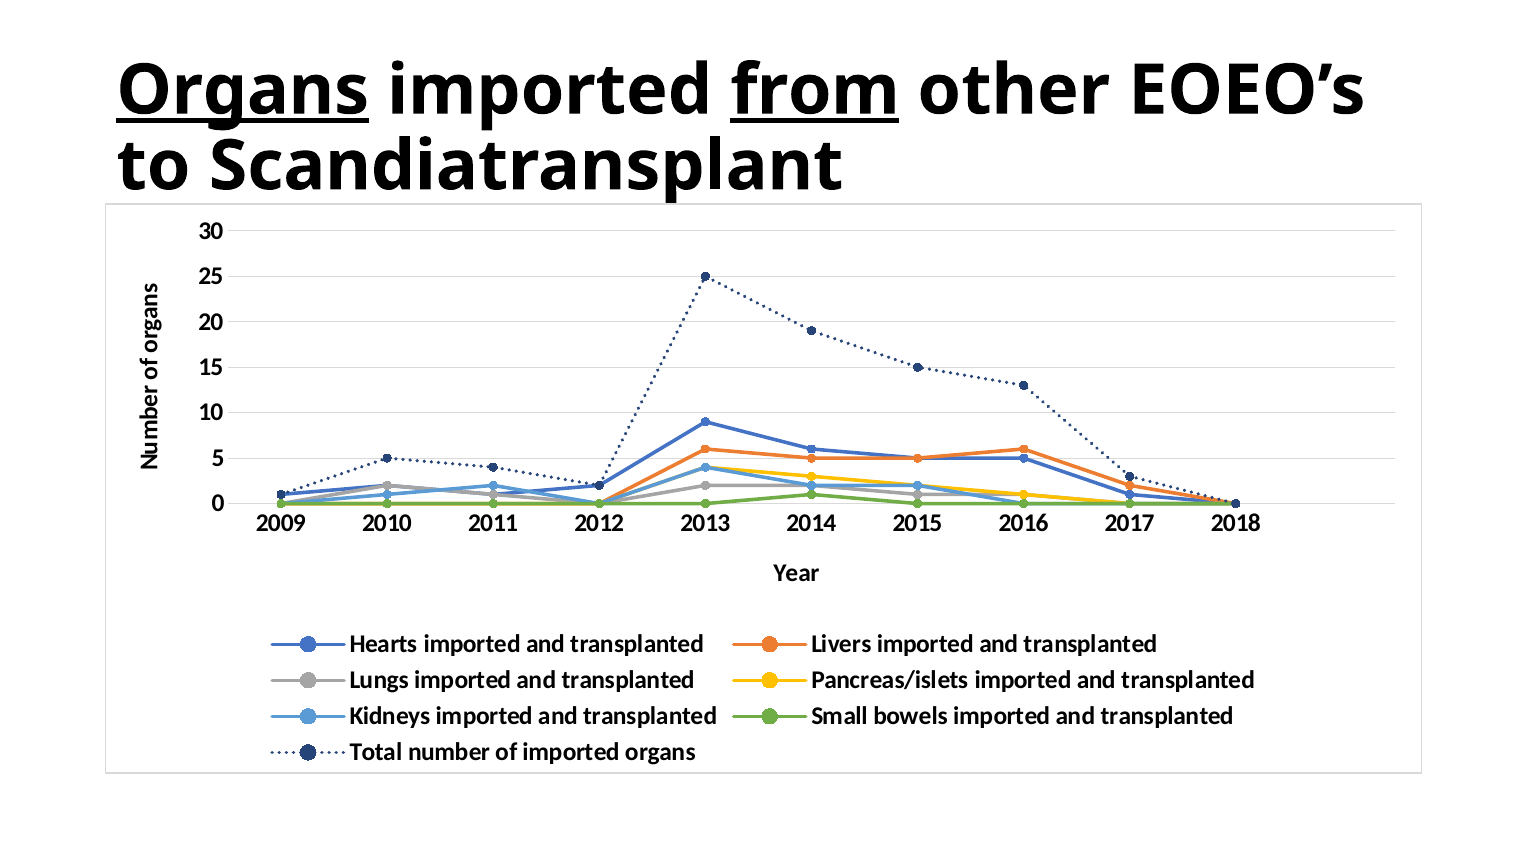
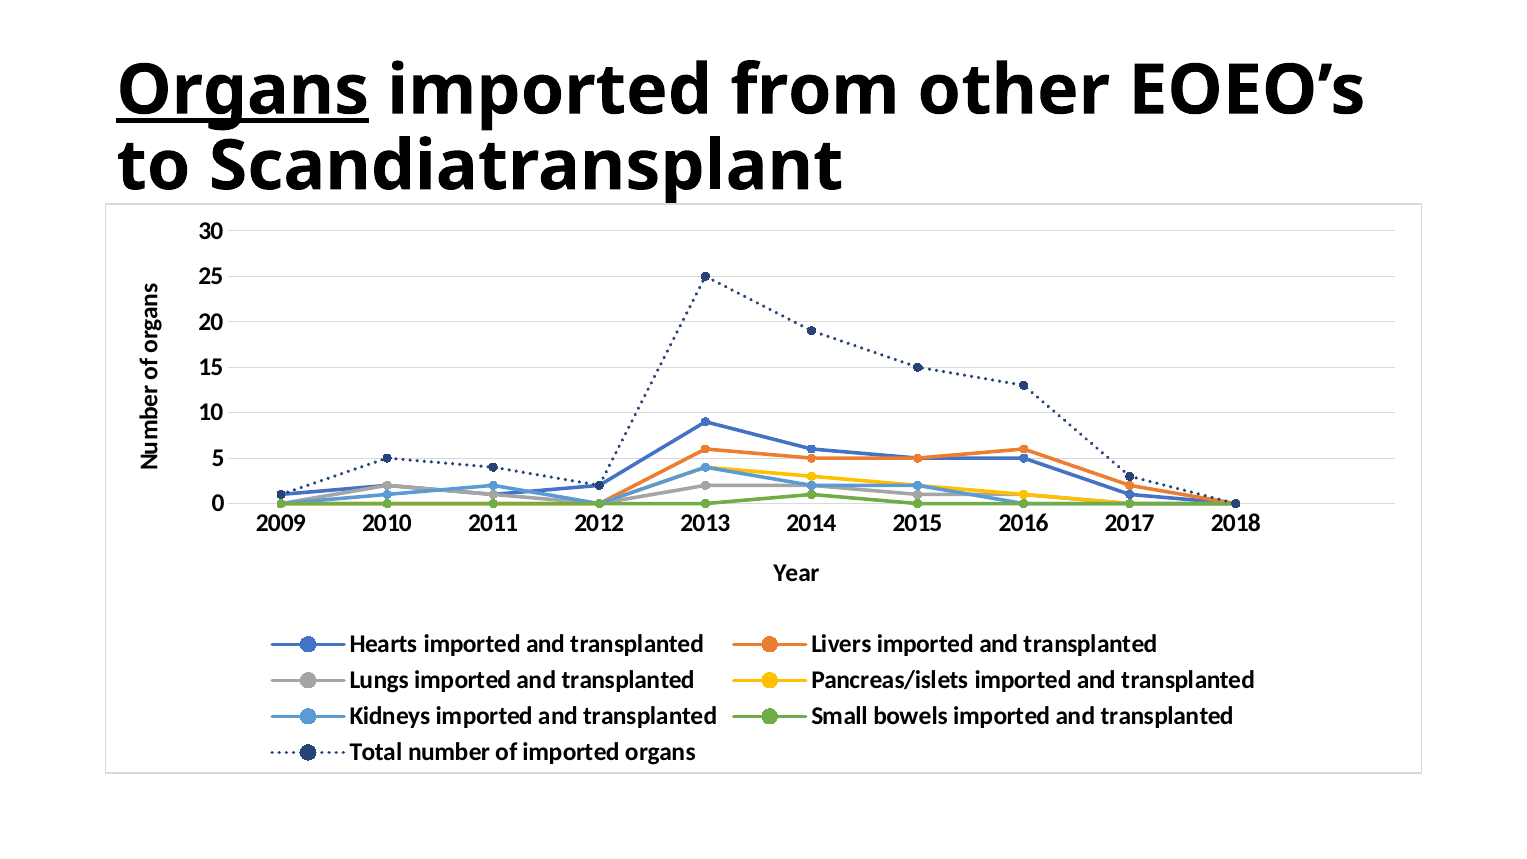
from underline: present -> none (815, 90)
